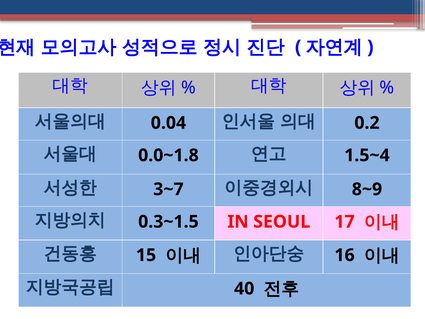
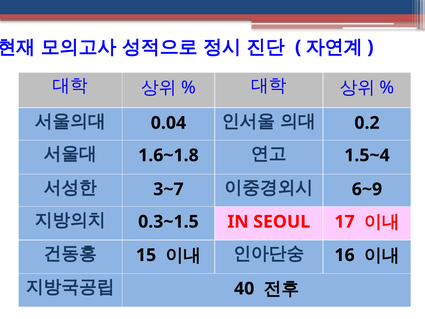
0.0~1.8: 0.0~1.8 -> 1.6~1.8 (168, 155)
8~9: 8~9 -> 6~9 (367, 189)
